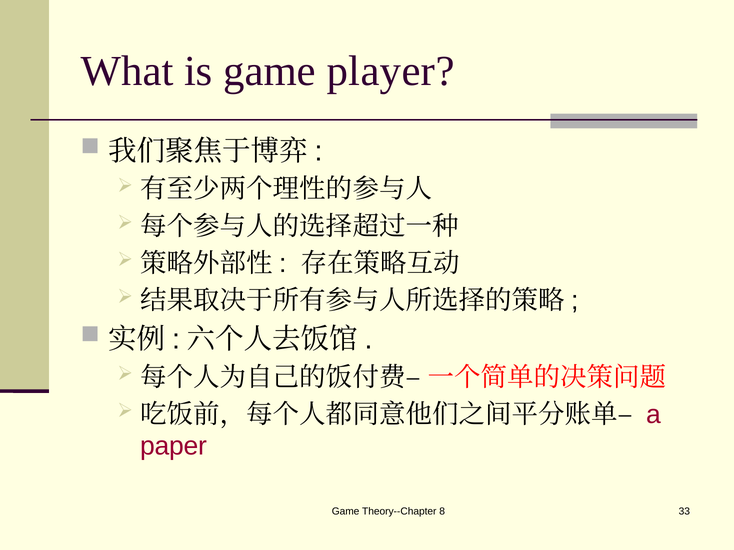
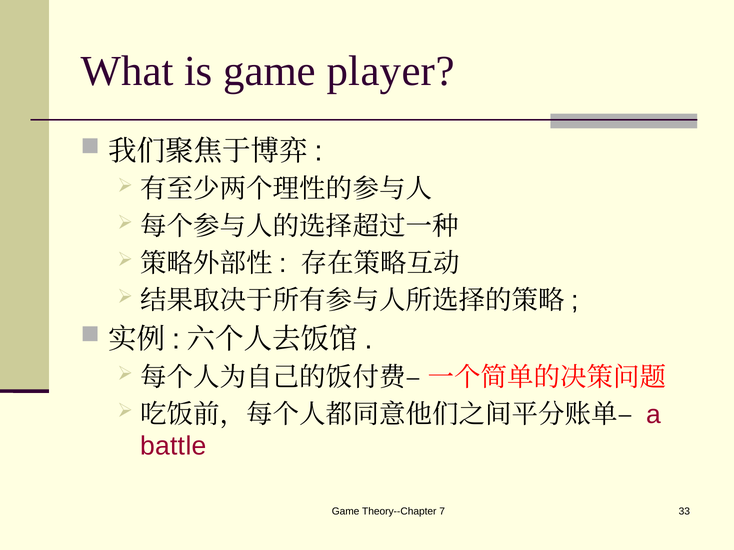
paper: paper -> battle (173, 447)
8: 8 -> 7 (442, 512)
